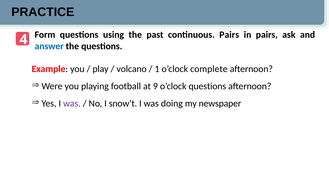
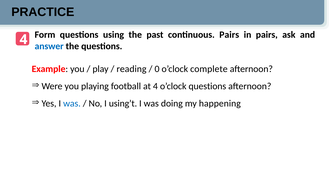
volcano: volcano -> reading (131, 69)
1: 1 -> 0 (157, 69)
at 9: 9 -> 4 (155, 86)
was colour: purple -> blue (72, 103)
snow’t: snow’t -> using’t (123, 103)
newspaper: newspaper -> happening (220, 103)
